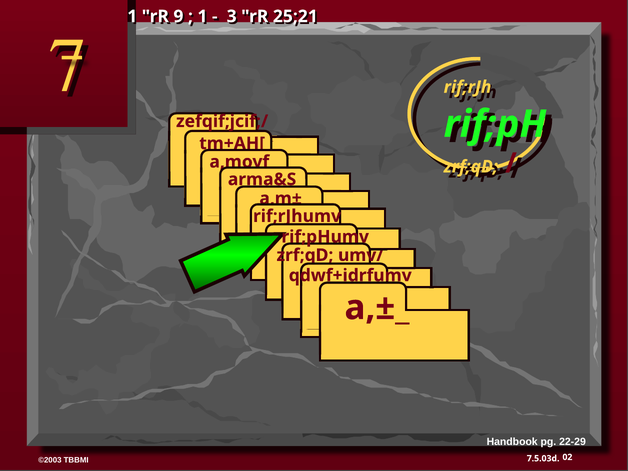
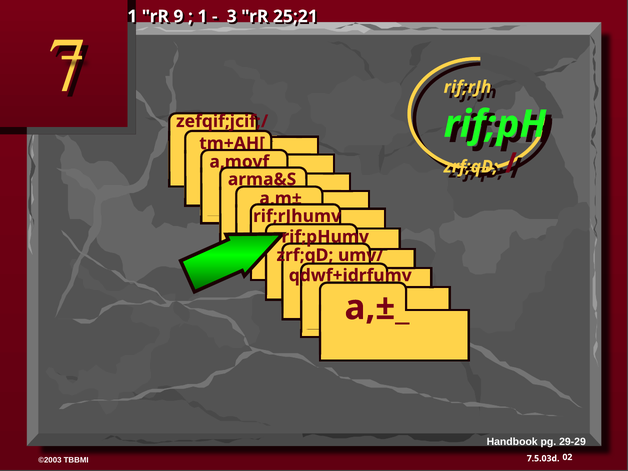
22-29: 22-29 -> 29-29 (572, 442)
